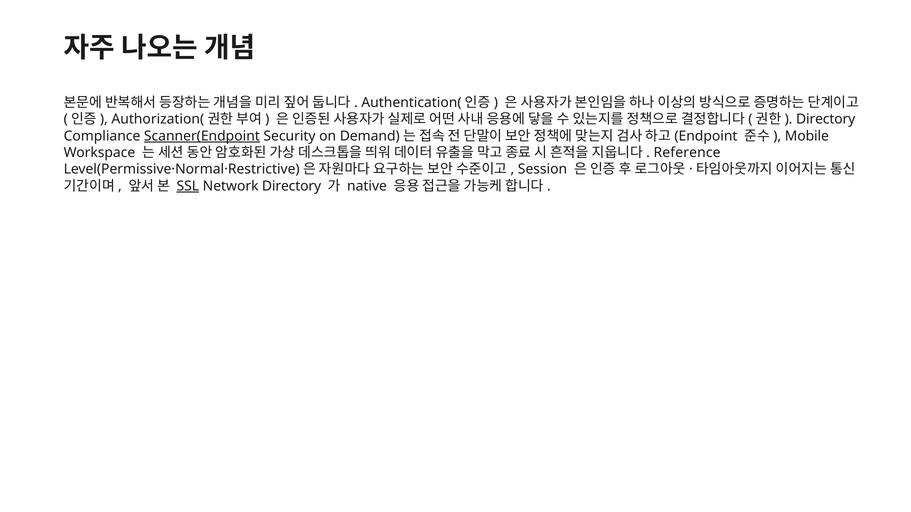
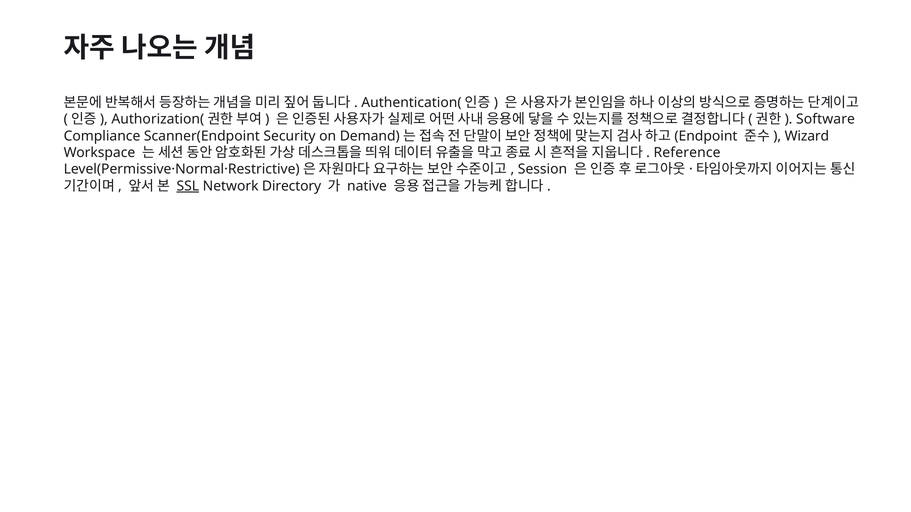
Directory: Directory -> Software (826, 119)
Scanner(Endpoint underline: present -> none (202, 136)
Mobile: Mobile -> Wizard (807, 136)
